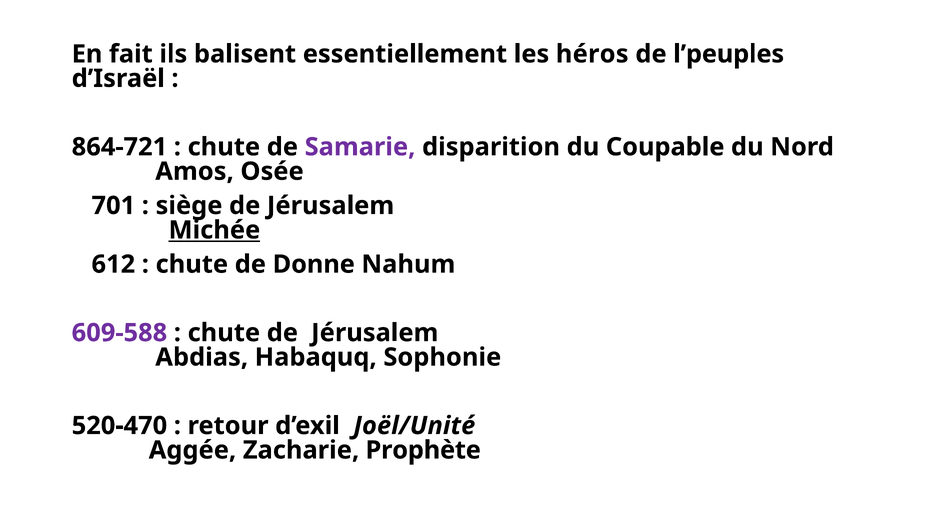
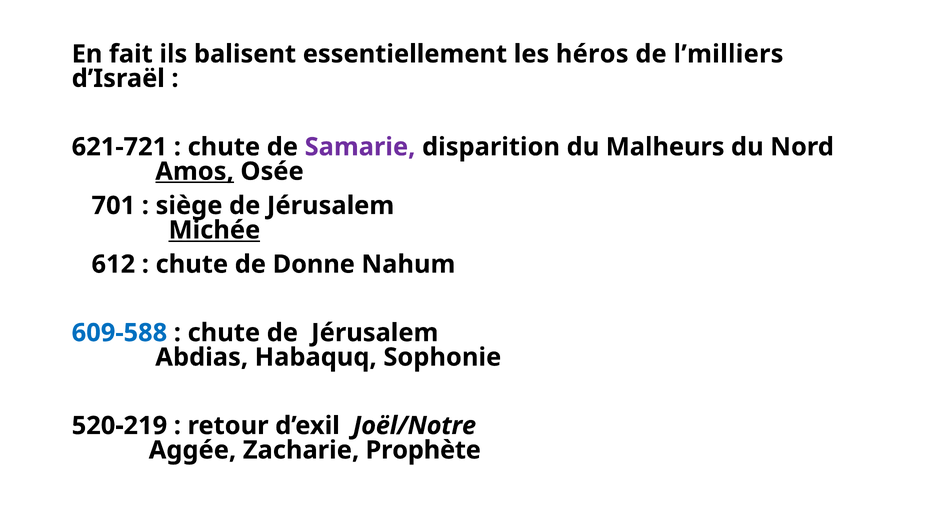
l’peuples: l’peuples -> l’milliers (728, 54)
864-721: 864-721 -> 621-721 (119, 147)
Coupable: Coupable -> Malheurs (665, 147)
Amos underline: none -> present (195, 171)
609-588 colour: purple -> blue (119, 333)
520-470: 520-470 -> 520-219 (119, 426)
Joël/Unité: Joël/Unité -> Joël/Notre (415, 426)
